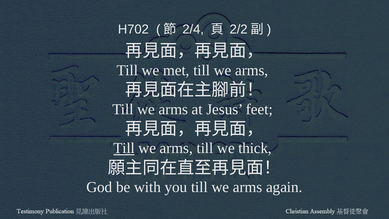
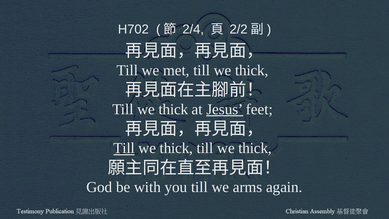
met till we arms: arms -> thick (252, 70)
arms: arms -> thick (173, 109)
Jesus underline: none -> present (225, 109)
arms: arms -> thick (176, 148)
